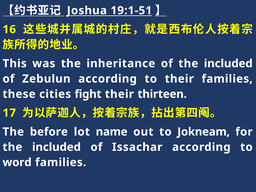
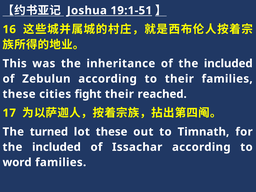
thirteen: thirteen -> reached (162, 94)
before: before -> turned (49, 132)
lot name: name -> these (112, 132)
Jokneam: Jokneam -> Timnath (203, 132)
